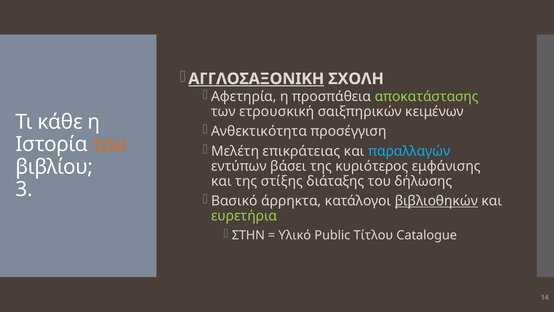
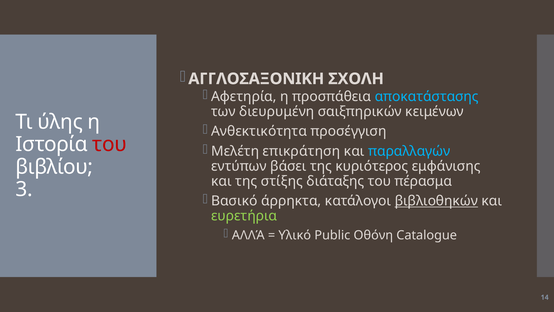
ΑΓΓΛΟΣΑΞΟΝΙΚΗ underline: present -> none (256, 79)
αποκατάστασης colour: light green -> light blue (427, 96)
ετρουσκική: ετρουσκική -> διευρυμένη (277, 111)
κάθε: κάθε -> ύλης (60, 122)
του colour: orange -> red (109, 144)
επικράτειας: επικράτειας -> επικράτηση (301, 151)
δήλωσης: δήλωσης -> πέρασμα (423, 181)
ΣΤΗΝ: ΣΤΗΝ -> ΑΛΛΆ (248, 235)
Τίτλου: Τίτλου -> Οθόνη (373, 235)
